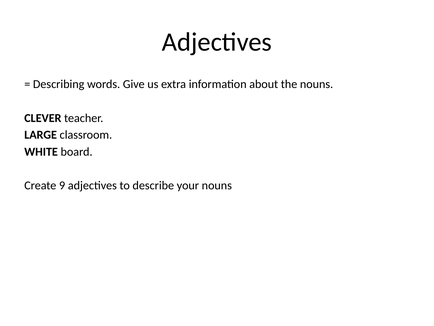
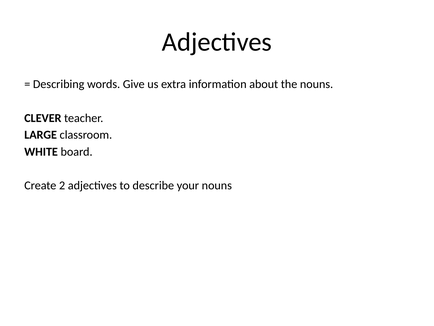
9: 9 -> 2 (62, 185)
